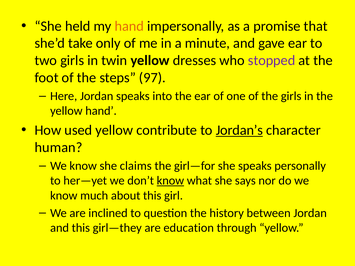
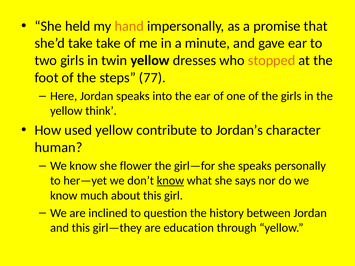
take only: only -> take (108, 43)
stopped colour: purple -> orange (272, 60)
97: 97 -> 77 (152, 78)
yellow hand: hand -> think (101, 111)
Jordan’s underline: present -> none (239, 130)
claims: claims -> flower (136, 166)
